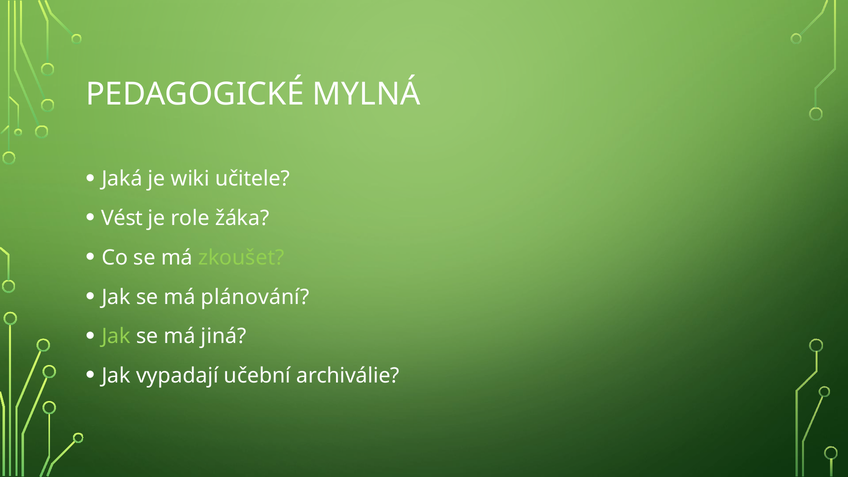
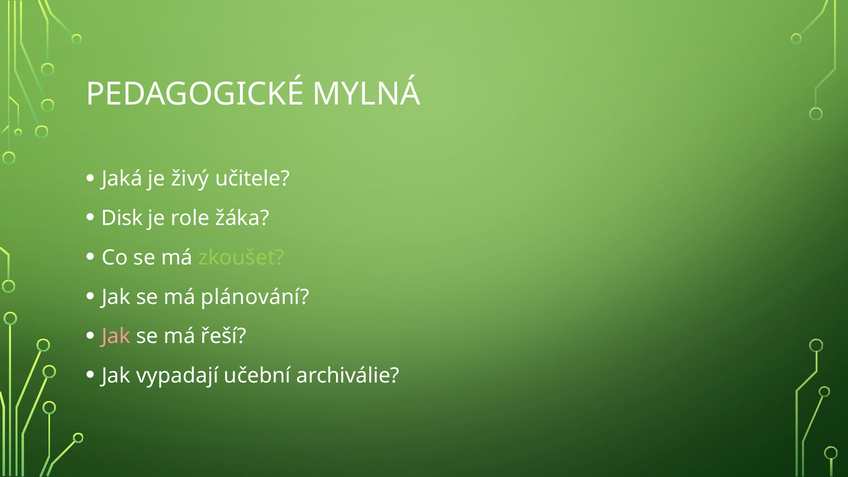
wiki: wiki -> živý (190, 179)
Vést: Vést -> Disk (122, 218)
Jak colour: light green -> pink (116, 336)
jiná: jiná -> řeší (224, 336)
